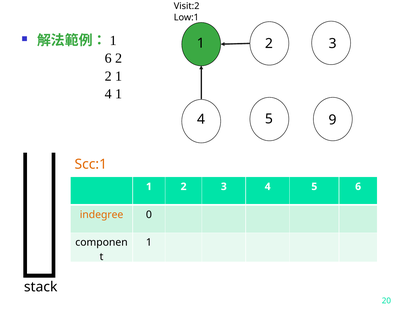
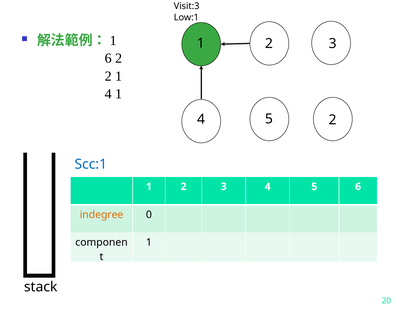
Visit:2: Visit:2 -> Visit:3 (187, 6)
5 9: 9 -> 2 (333, 120)
Scc:1 colour: orange -> blue (91, 164)
